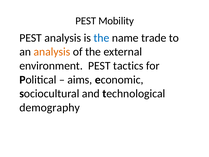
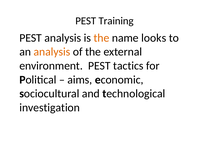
Mobility: Mobility -> Training (116, 21)
the colour: blue -> orange (101, 38)
trade: trade -> looks (154, 38)
demography: demography -> investigation (50, 107)
